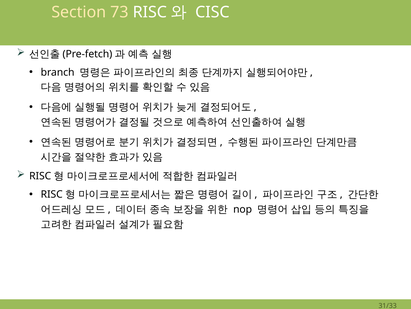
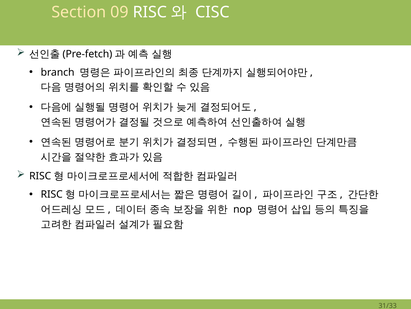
73: 73 -> 09 (119, 12)
